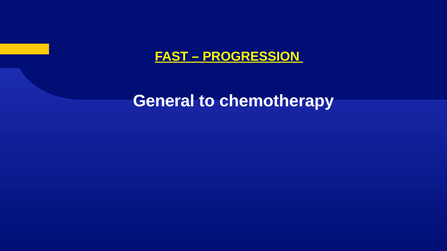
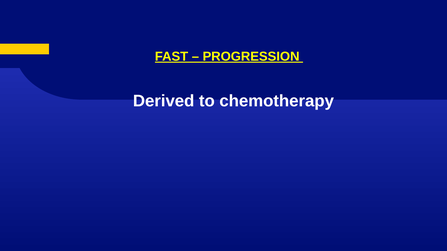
General: General -> Derived (164, 101)
